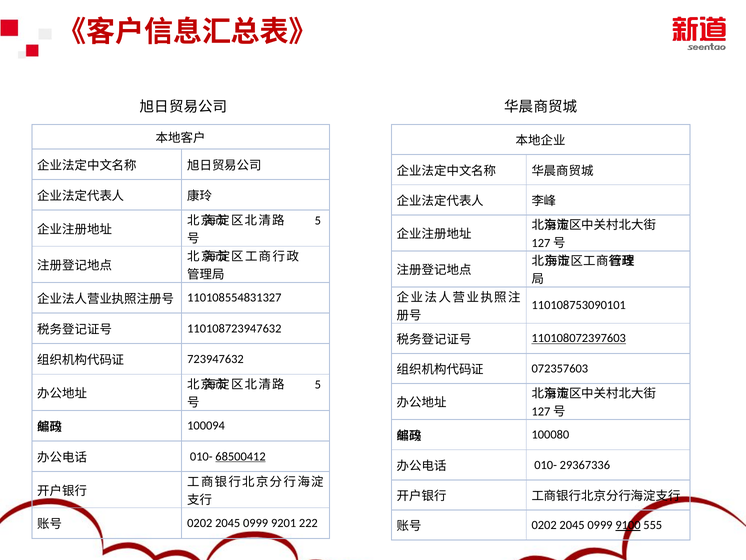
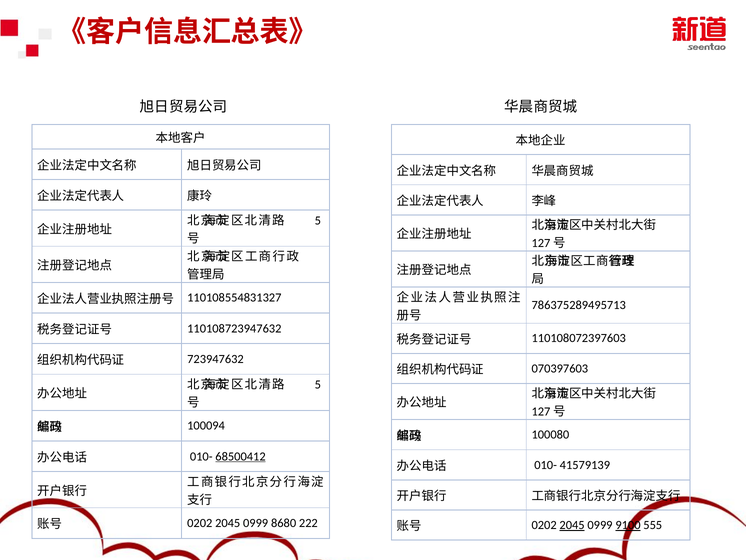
110108753090101: 110108753090101 -> 786375289495713 (579, 305)
110108072397603 underline: present -> none (579, 338)
072357603: 072357603 -> 070397603 (560, 368)
29367336: 29367336 -> 41579139 (585, 464)
9201: 9201 -> 8680 (284, 523)
2045 underline: none -> present (572, 525)
